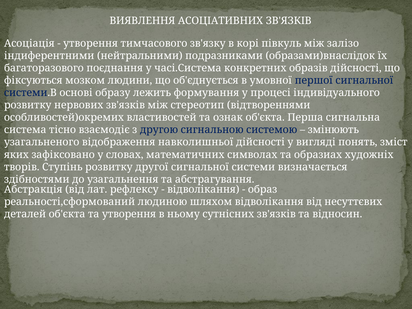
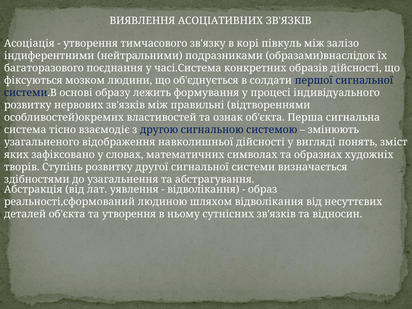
умовної: умовної -> солдати (271, 80)
стереотип: стереотип -> правильні (197, 105)
рефлексу: рефлексу -> уявлення (134, 189)
